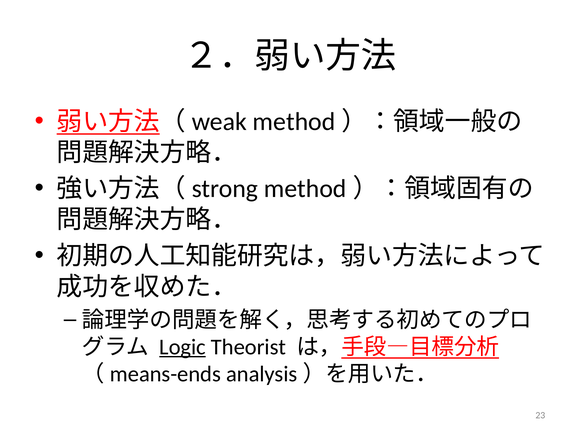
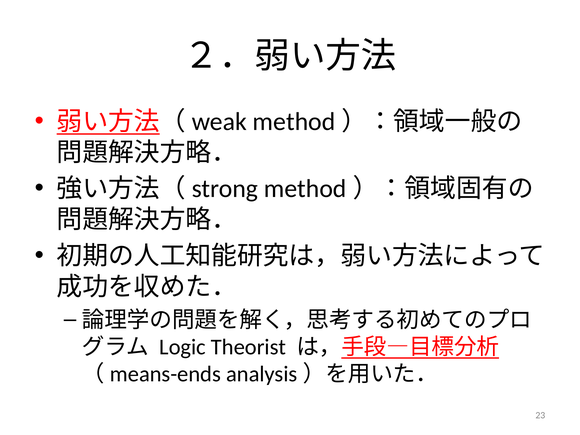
Logic underline: present -> none (183, 347)
